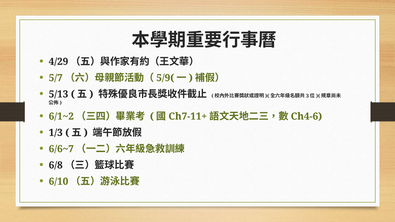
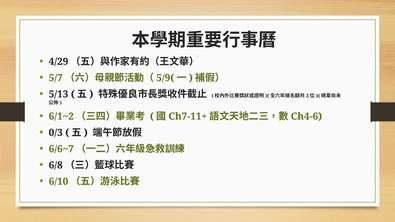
1/3: 1/3 -> 0/3 (56, 133)
